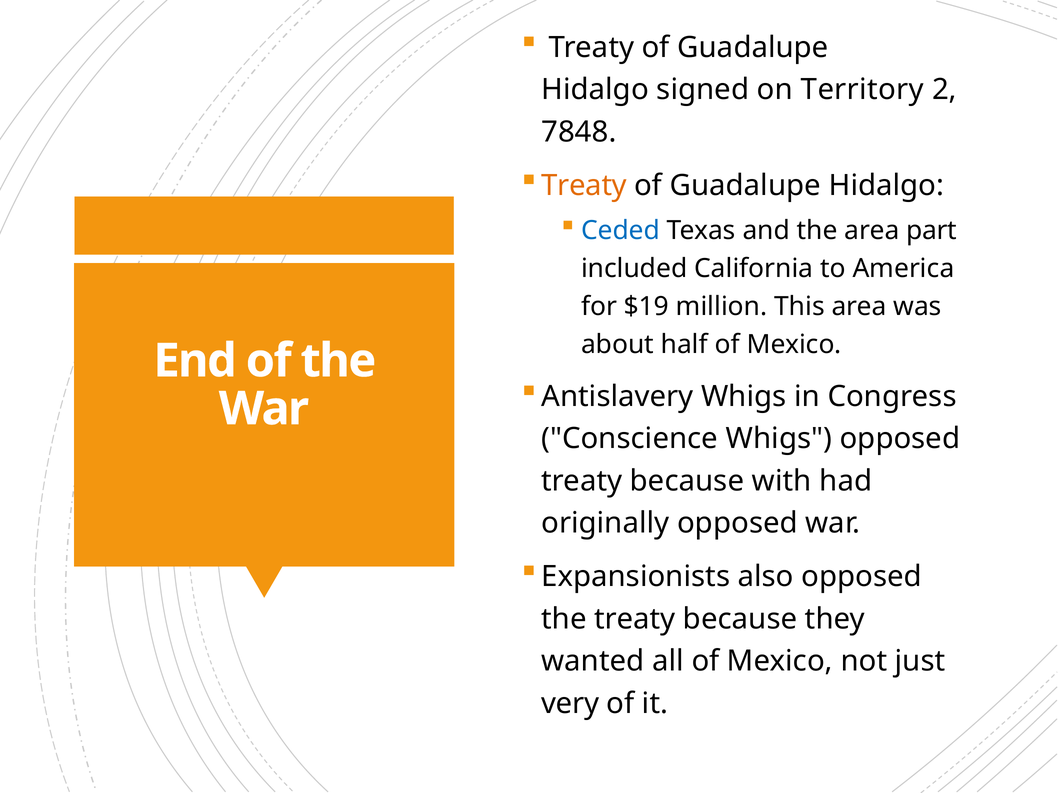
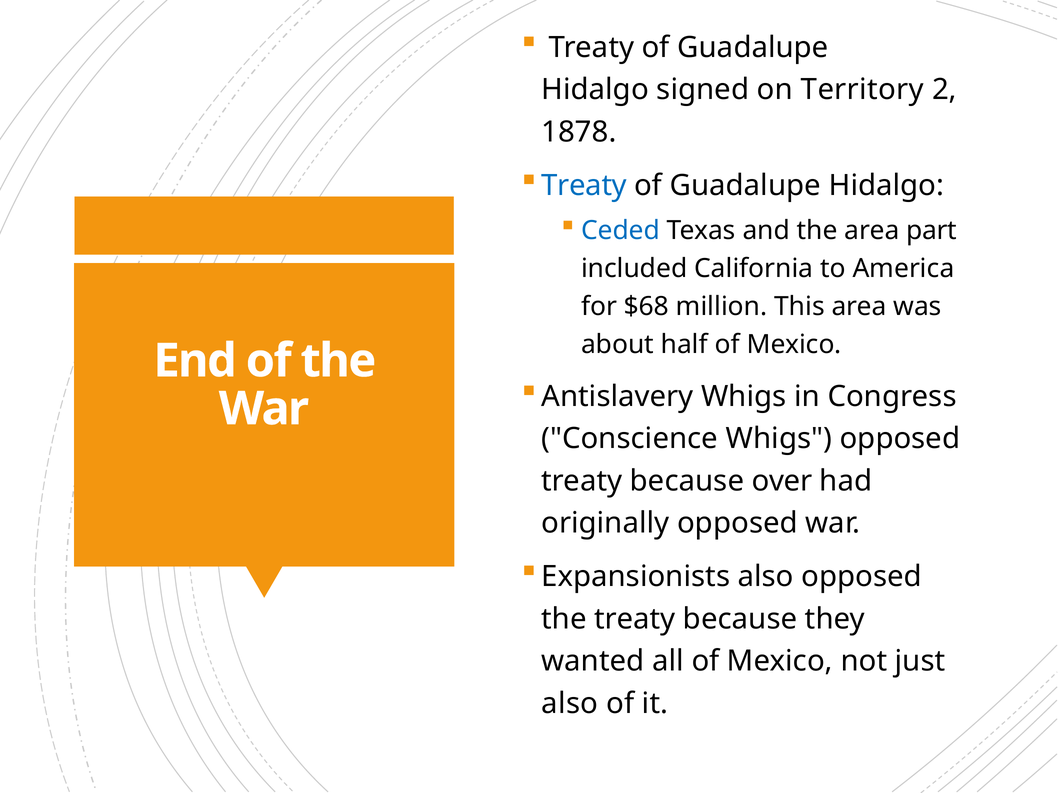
7848: 7848 -> 1878 (579, 132)
Treaty colour: orange -> blue (584, 186)
$19: $19 -> $68 (646, 307)
with: with -> over (782, 481)
very: very -> also (570, 704)
